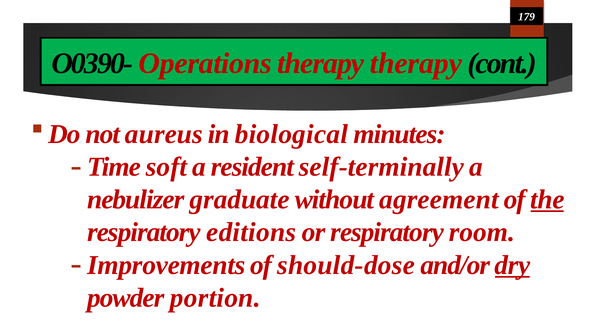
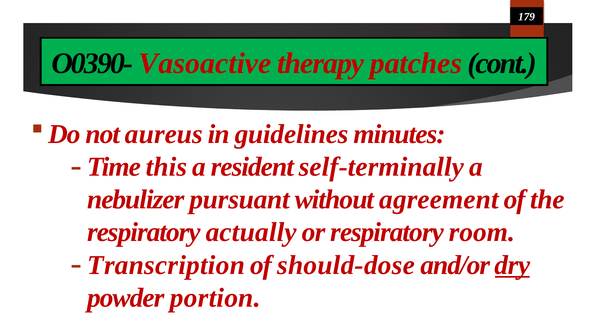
Operations: Operations -> Vasoactive (205, 64)
therapy therapy: therapy -> patches (416, 64)
biological: biological -> guidelines (292, 134)
soft: soft -> this (167, 167)
graduate: graduate -> pursuant (240, 200)
the underline: present -> none (547, 200)
editions: editions -> actually (251, 232)
Improvements: Improvements -> Transcription (166, 265)
